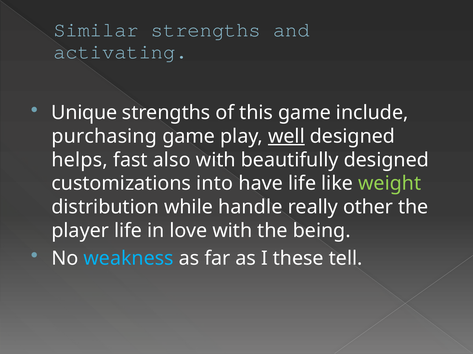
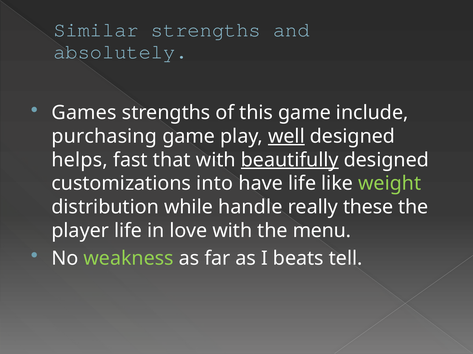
activating: activating -> absolutely (120, 52)
Unique: Unique -> Games (84, 113)
also: also -> that (172, 160)
beautifully underline: none -> present (290, 160)
other: other -> these (368, 208)
being: being -> menu (322, 231)
weakness colour: light blue -> light green (129, 259)
these: these -> beats (298, 259)
